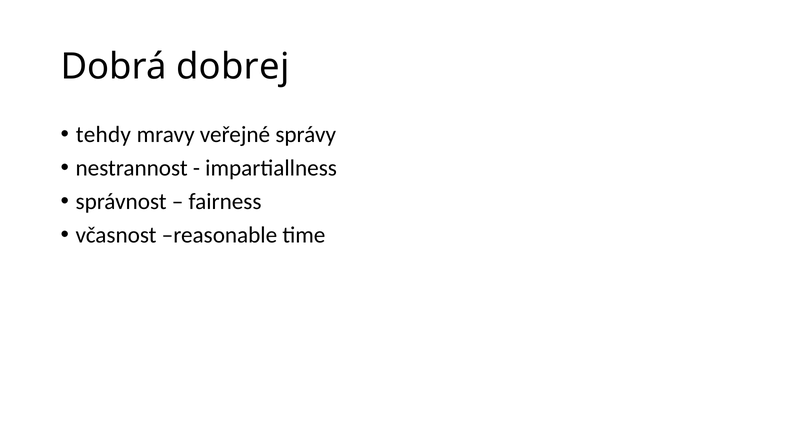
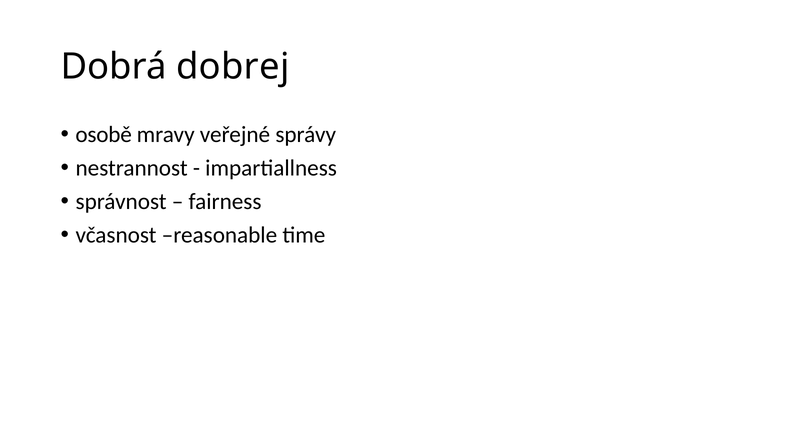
tehdy: tehdy -> osobě (104, 135)
